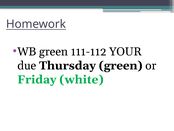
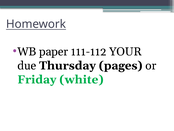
WB green: green -> paper (54, 51)
Thursday green: green -> pages (121, 65)
